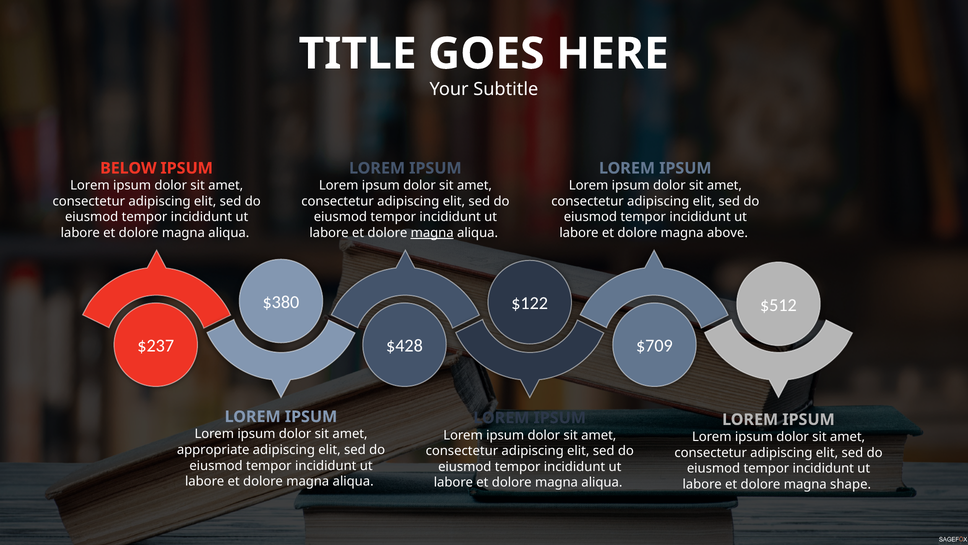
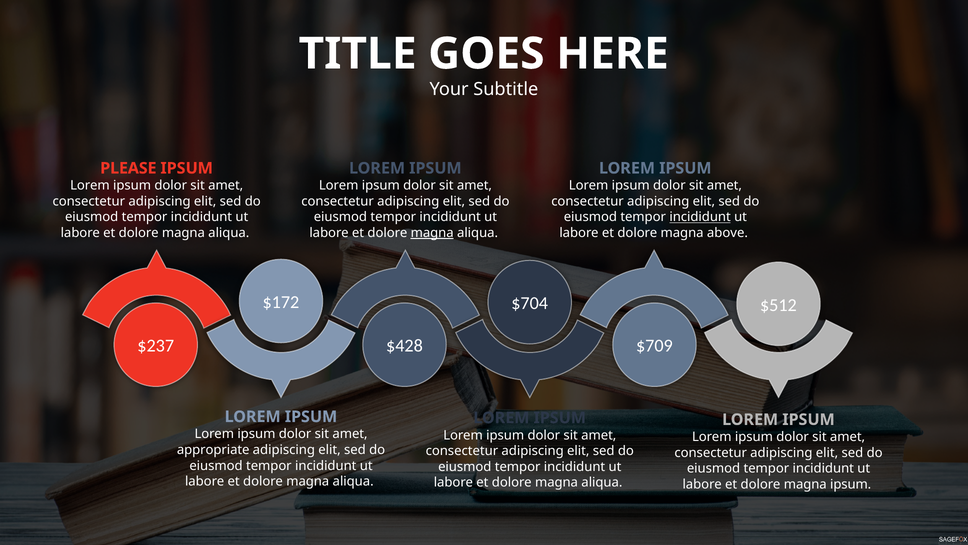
BELOW: BELOW -> PLEASE (128, 168)
incididunt underline: none -> present (700, 217)
$380: $380 -> $172 (281, 302)
$122: $122 -> $704 (530, 303)
magna shape: shape -> ipsum (851, 484)
